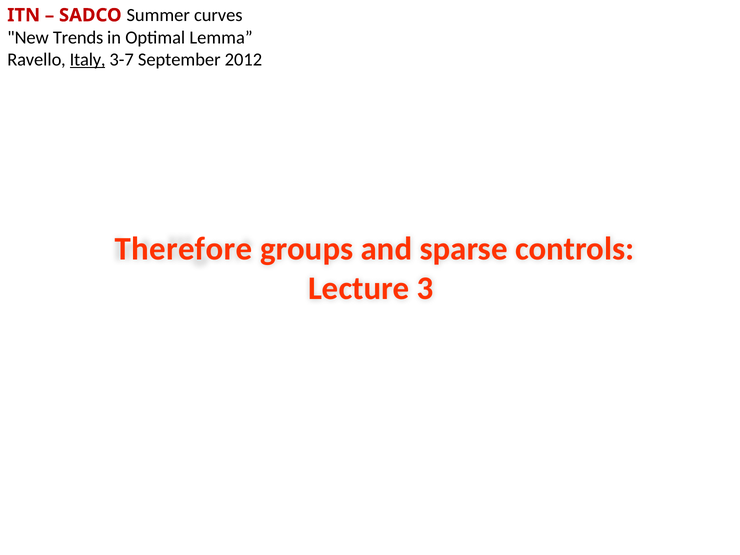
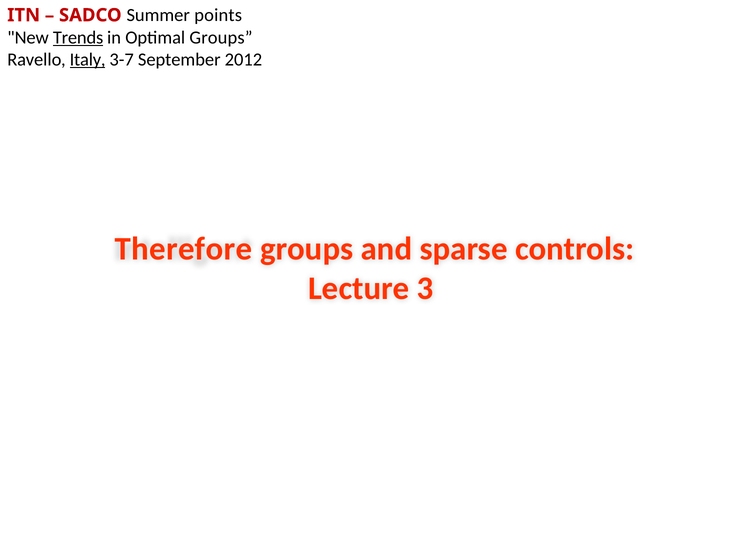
curves: curves -> points (218, 15)
Trends underline: none -> present (78, 37)
Optimal Lemma: Lemma -> Groups (221, 37)
